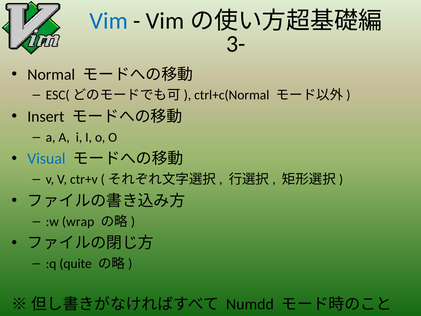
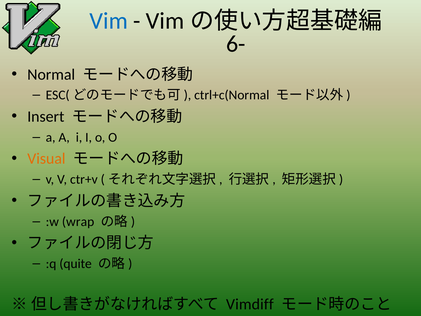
3-: 3- -> 6- (236, 44)
Visual colour: blue -> orange (46, 159)
Numdd: Numdd -> Vimdiff (250, 304)
